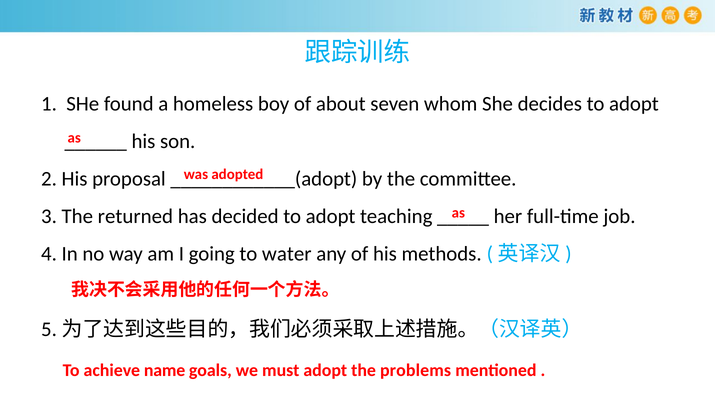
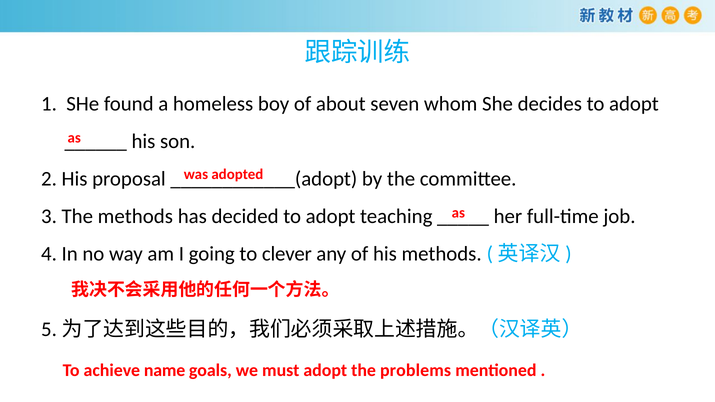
The returned: returned -> methods (135, 217)
water: water -> clever (287, 254)
